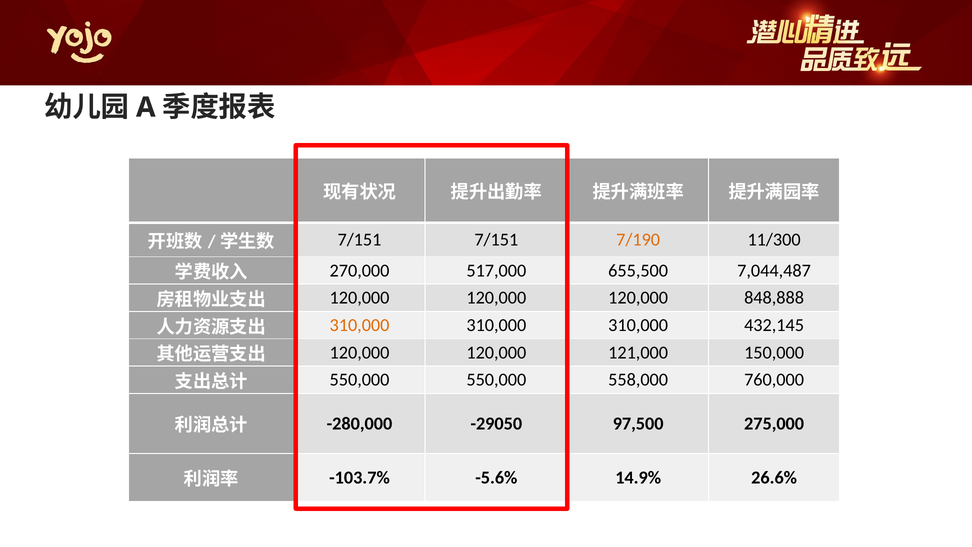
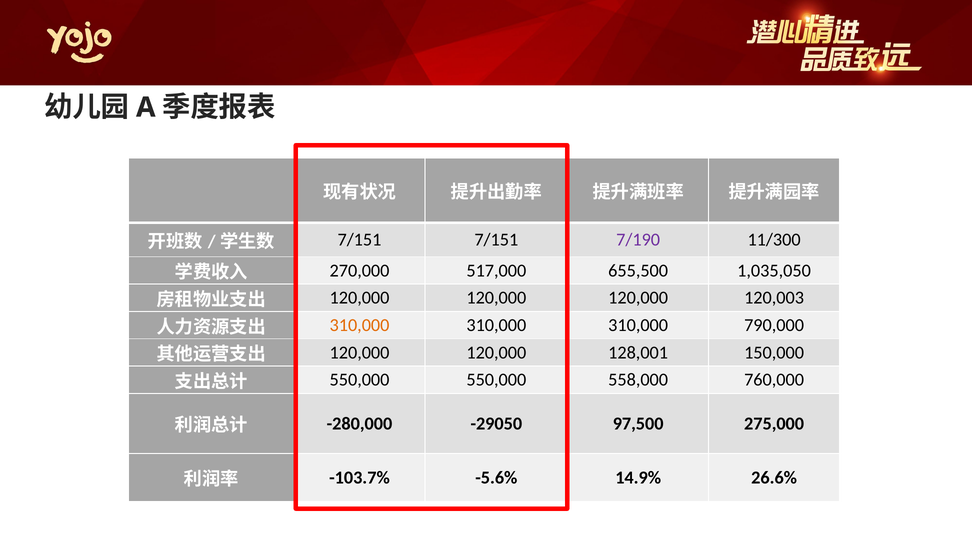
7/190 colour: orange -> purple (638, 240)
7,044,487: 7,044,487 -> 1,035,050 (774, 271)
848,888: 848,888 -> 120,003 (774, 298)
432,145: 432,145 -> 790,000 (774, 325)
121,000: 121,000 -> 128,001 (638, 352)
